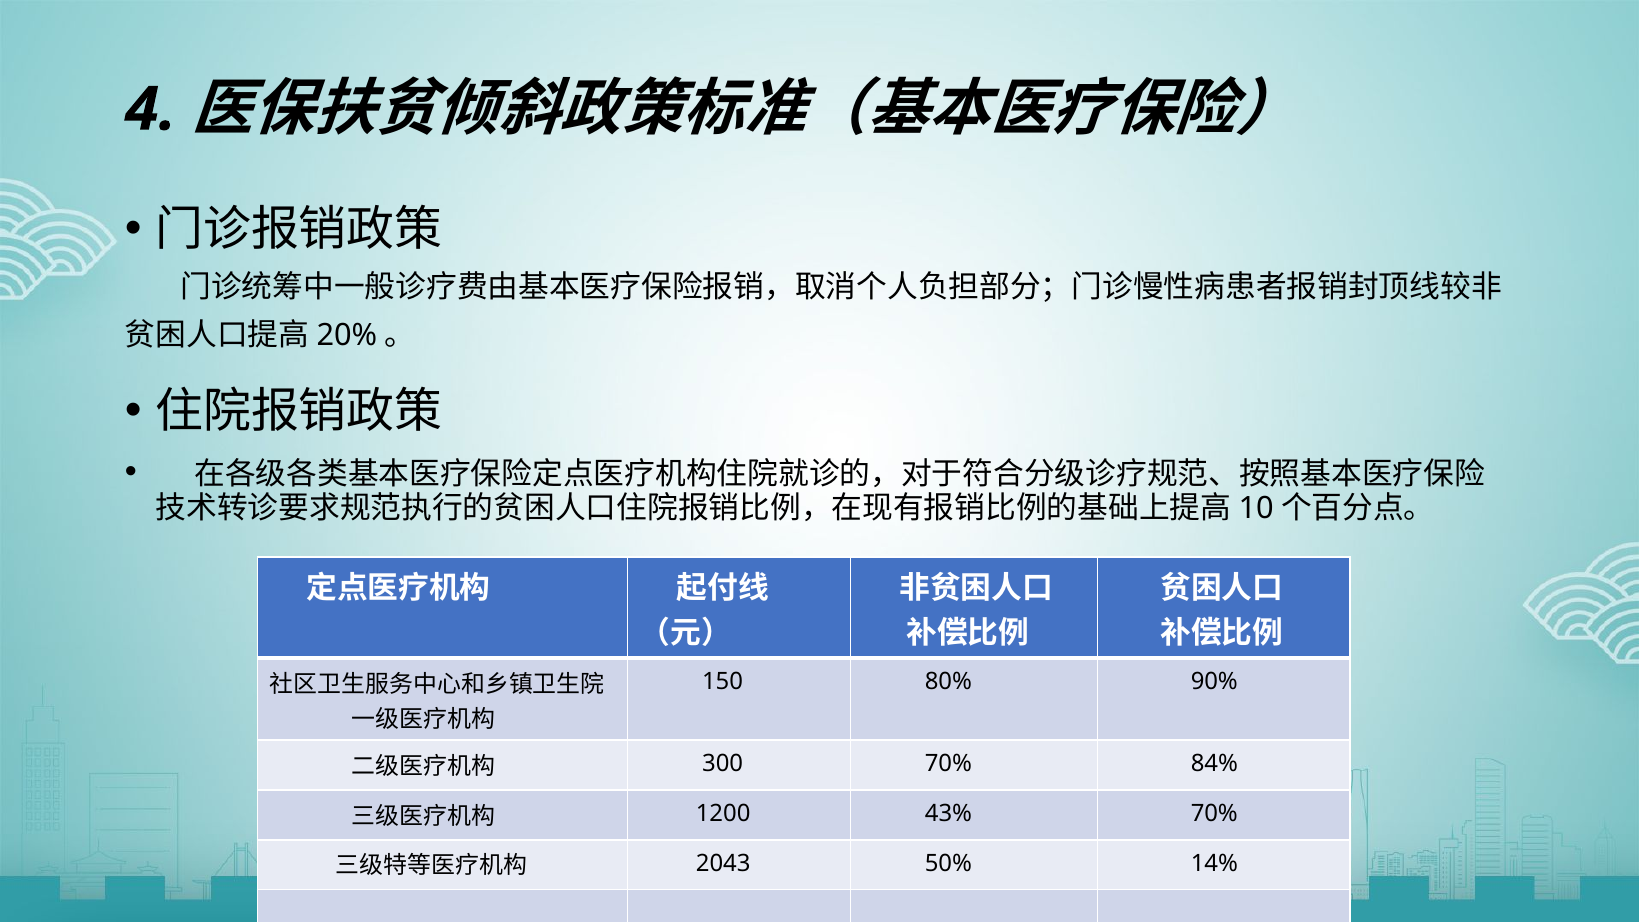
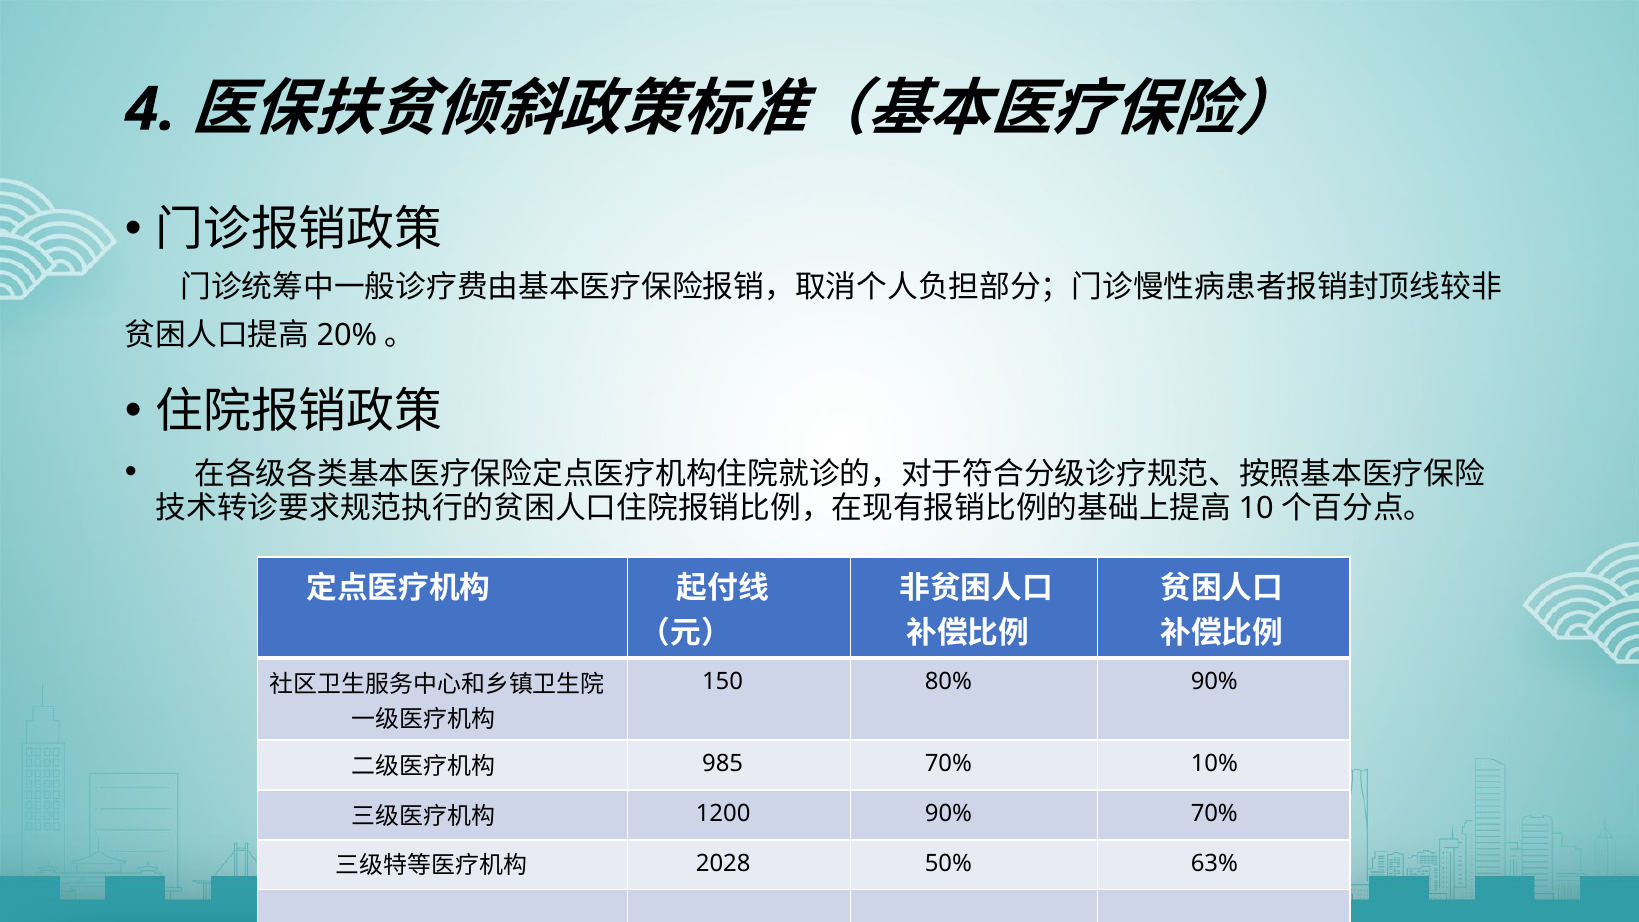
300: 300 -> 985 (723, 764)
84%: 84% -> 10% (1214, 764)
1200 43%: 43% -> 90% (948, 814)
2043: 2043 -> 2028 (723, 864)
14%: 14% -> 63% (1214, 864)
